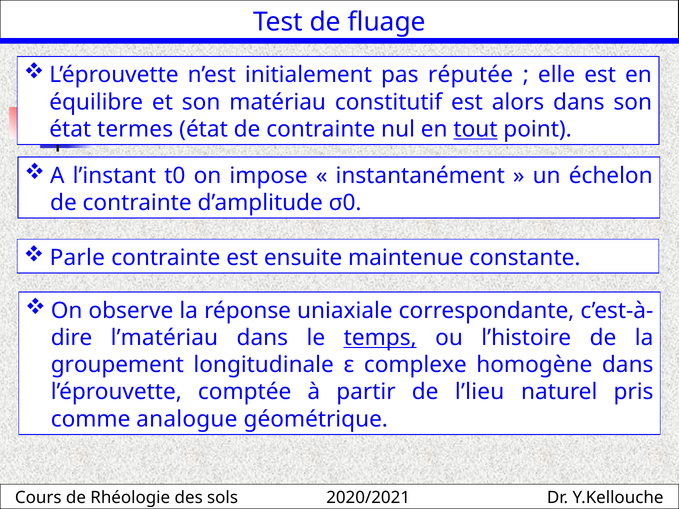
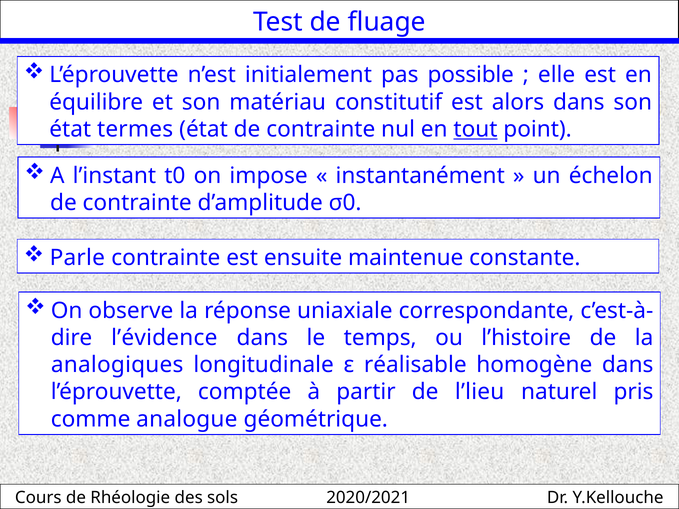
réputée: réputée -> possible (471, 75)
l’matériau: l’matériau -> l’évidence (164, 338)
temps underline: present -> none (380, 338)
groupement: groupement -> analogiques (117, 365)
complexe: complexe -> réalisable (415, 365)
